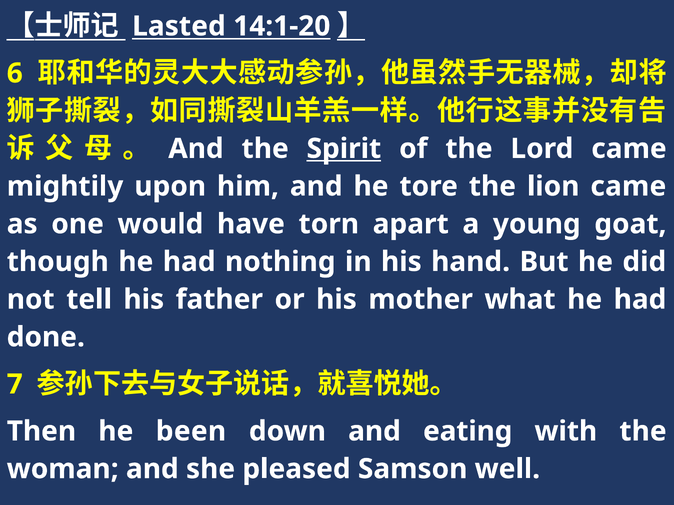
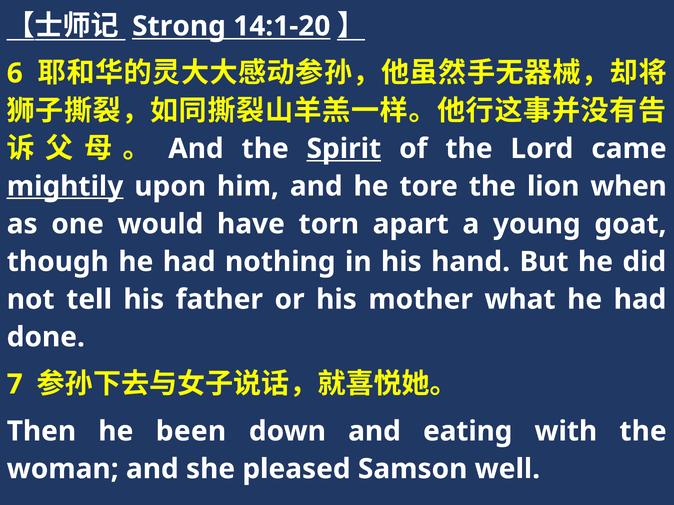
Lasted: Lasted -> Strong (179, 26)
mightily underline: none -> present (65, 187)
lion came: came -> when (629, 187)
